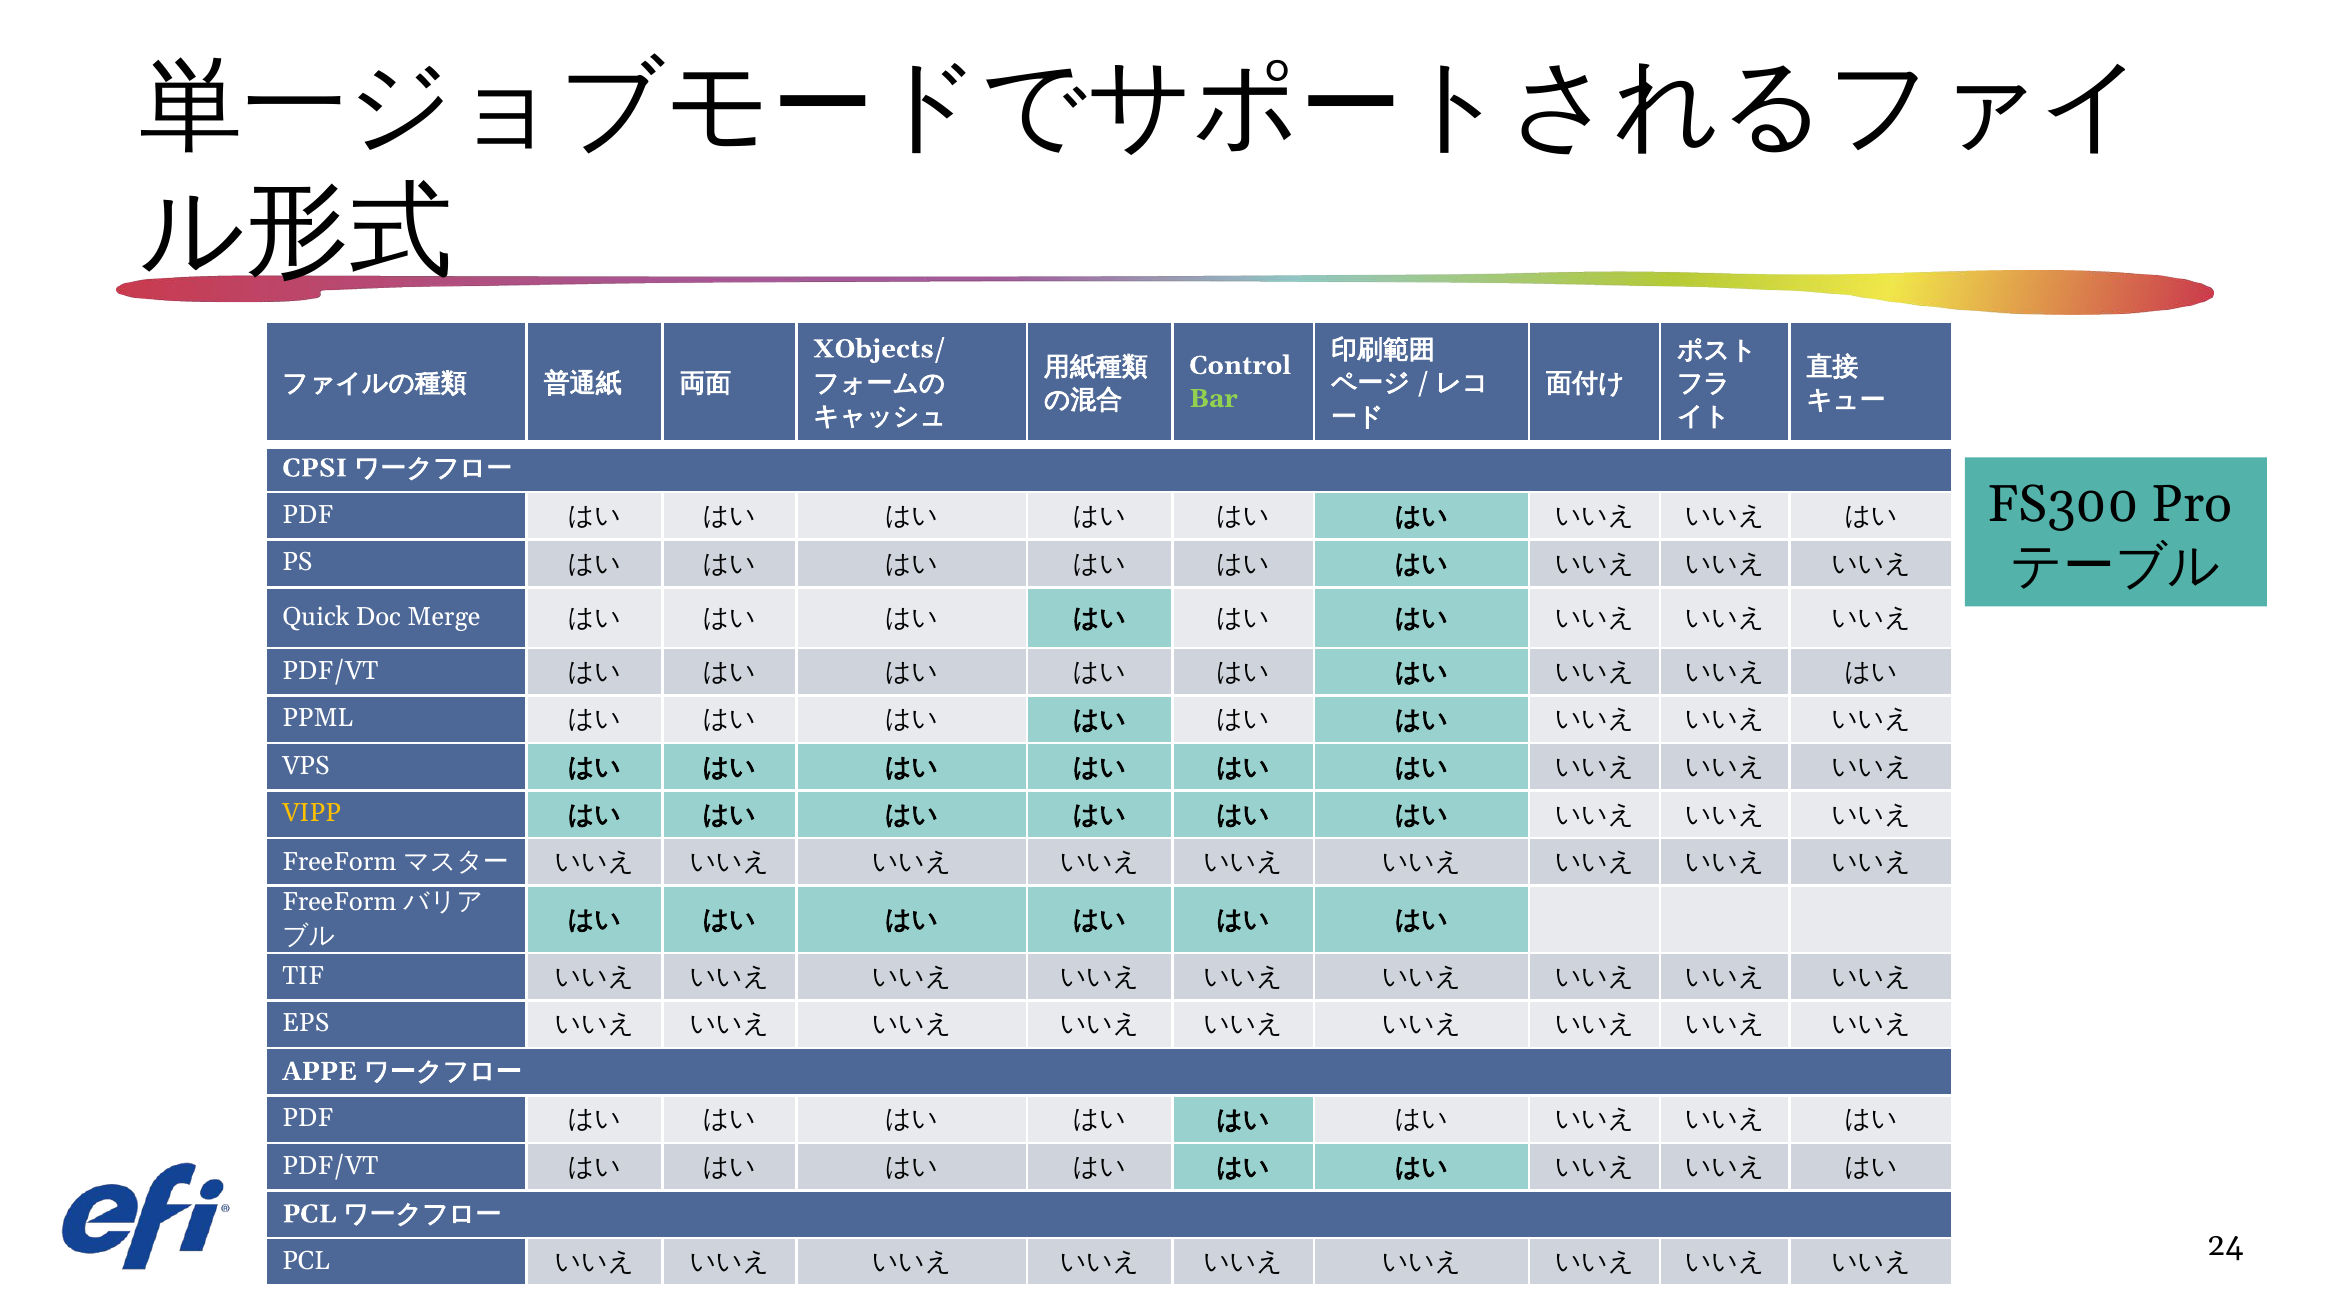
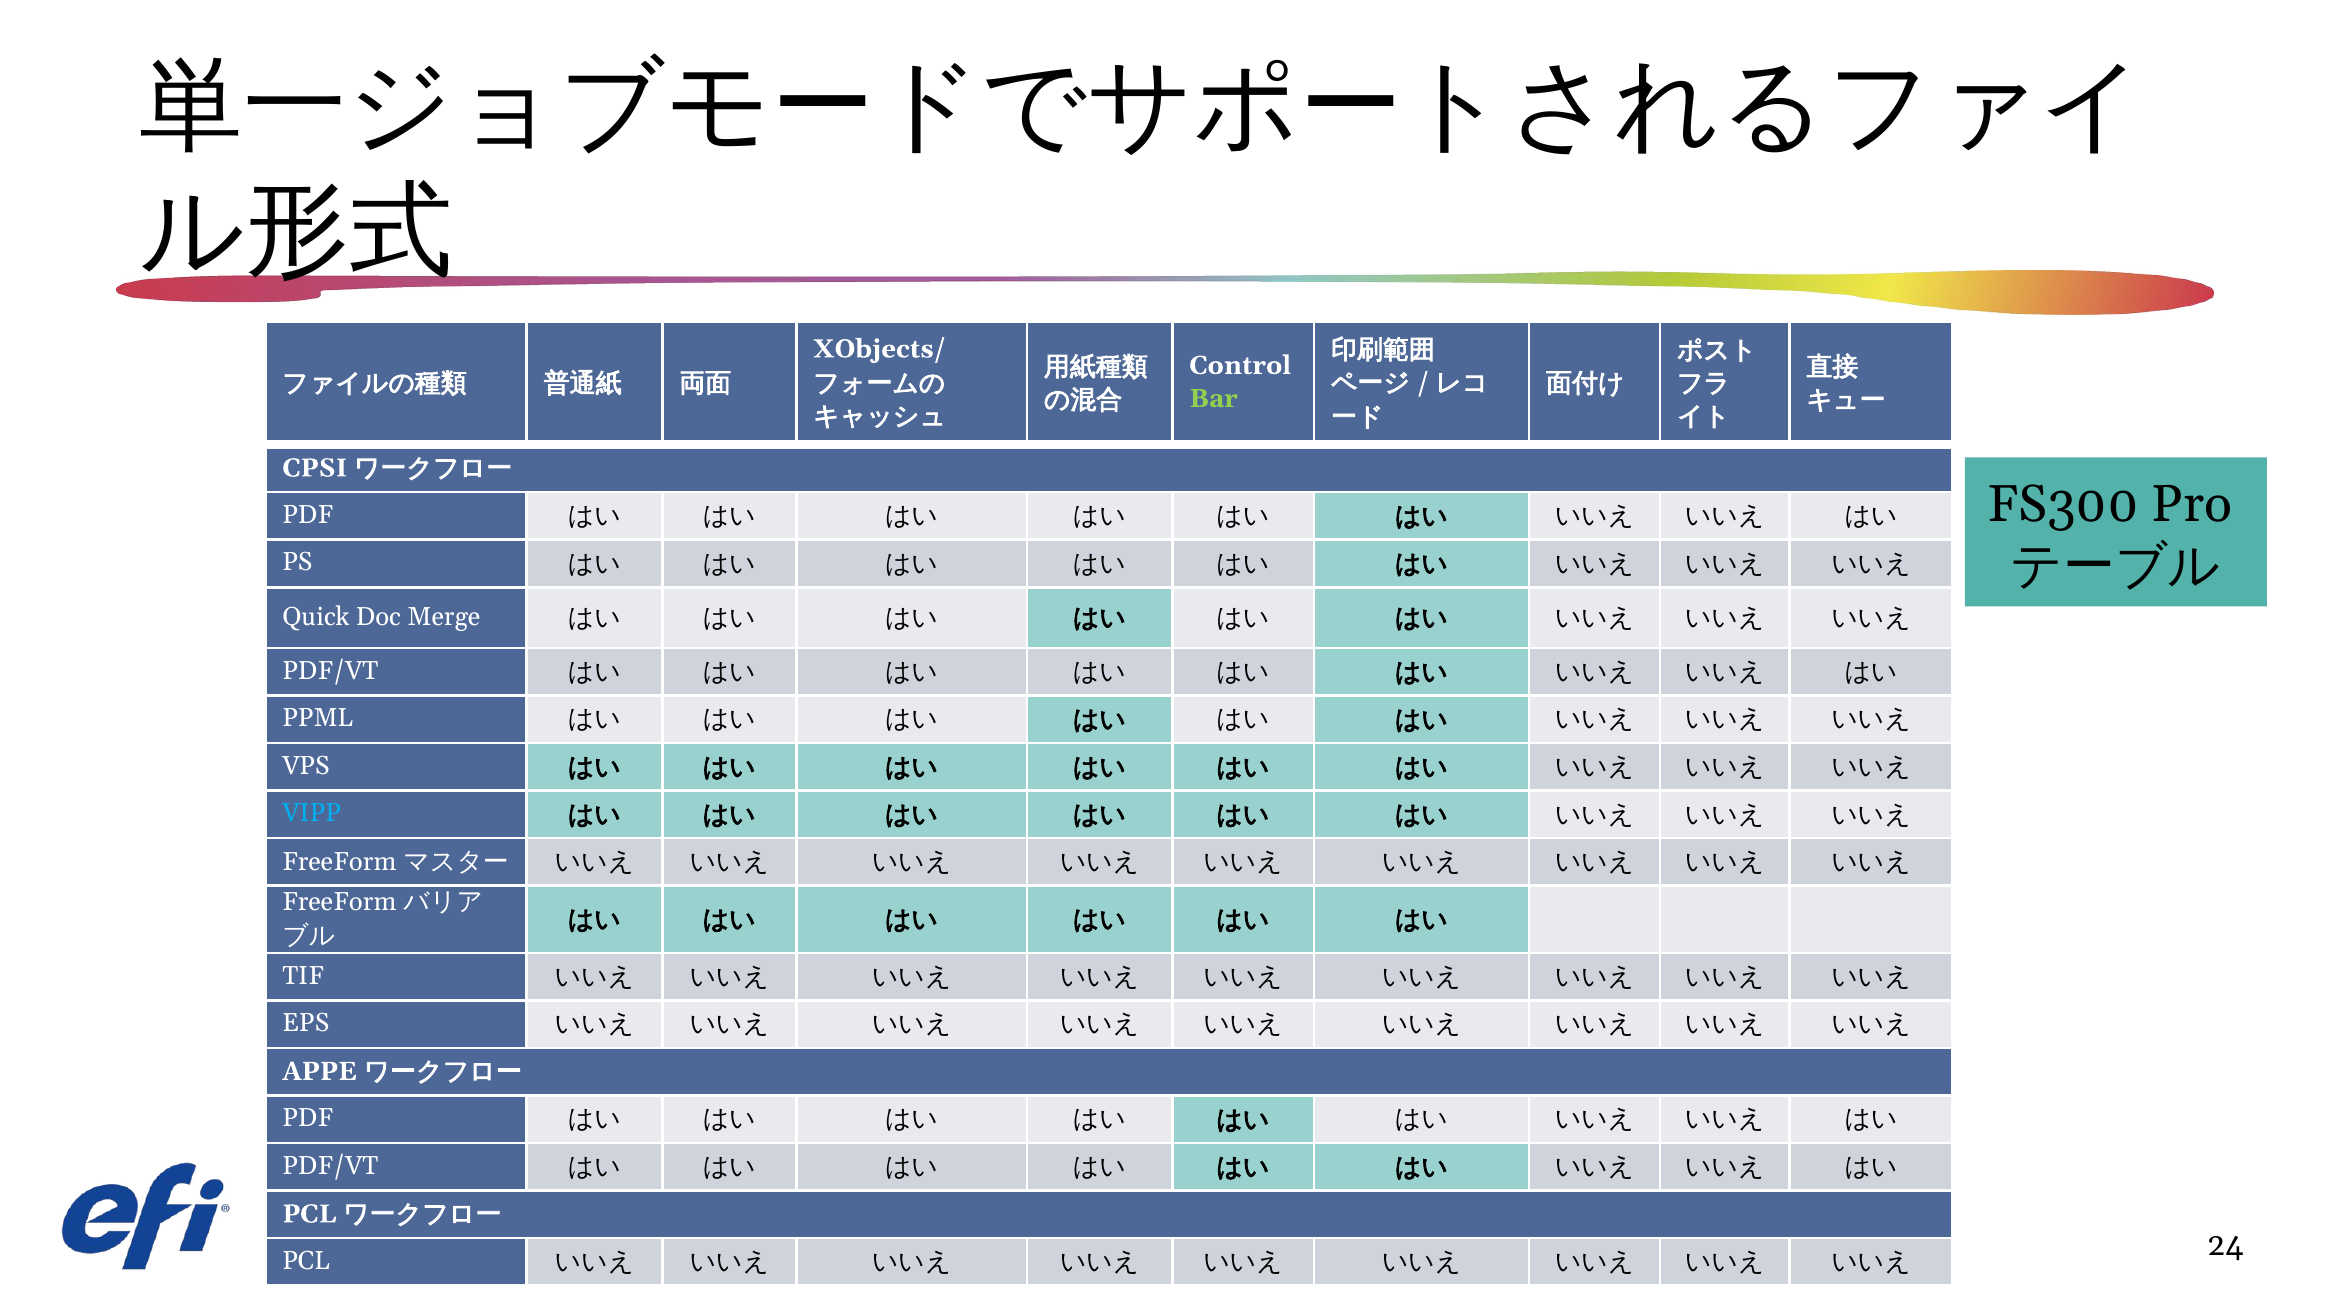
VIPP colour: yellow -> light blue (312, 813)
